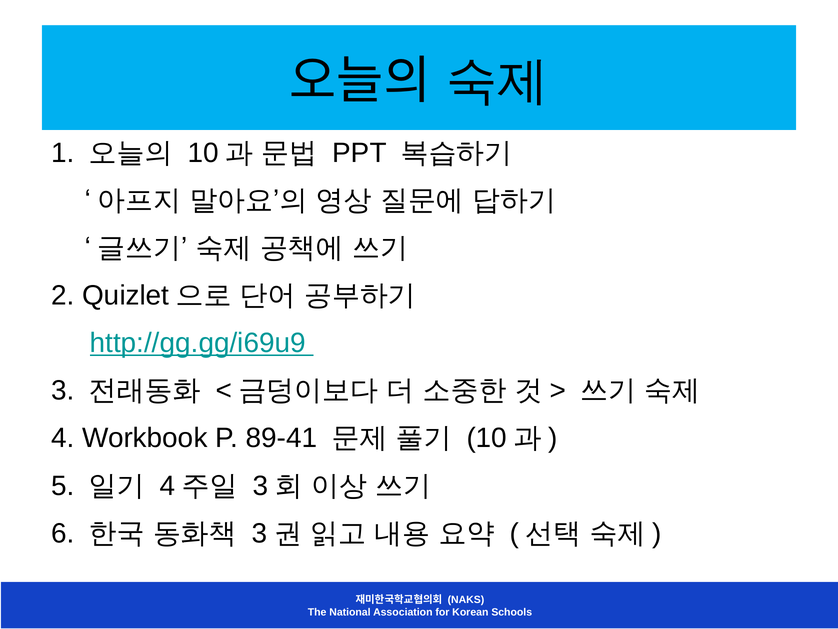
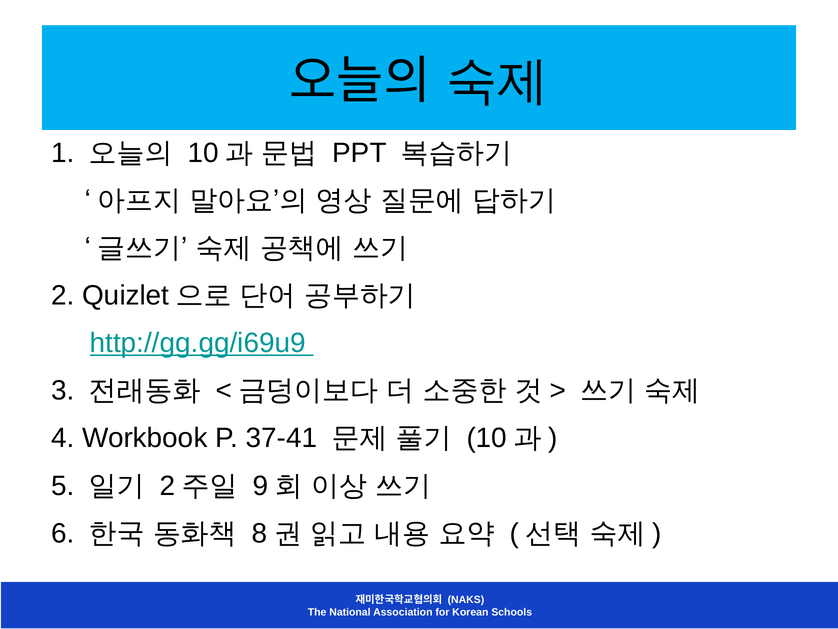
89-41: 89-41 -> 37-41 (281, 438)
4: 4 -> 2 (168, 485)
3: 3 -> 9 (261, 485)
3: 3 -> 8 (260, 533)
